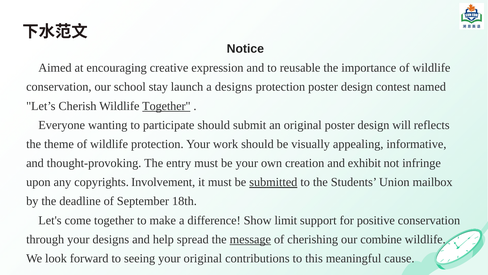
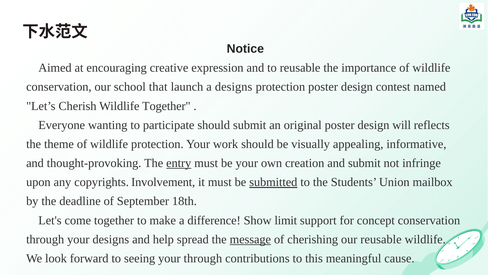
stay: stay -> that (158, 87)
Together underline: present -> none (166, 106)
entry underline: none -> present (179, 163)
and exhibit: exhibit -> submit (364, 163)
positive: positive -> concept (376, 220)
our combine: combine -> reusable (381, 239)
your original: original -> through (203, 258)
